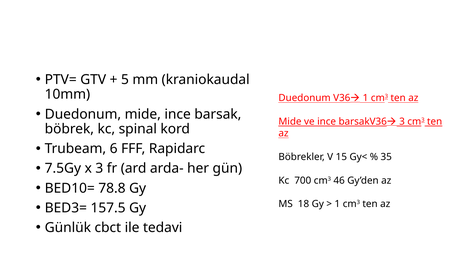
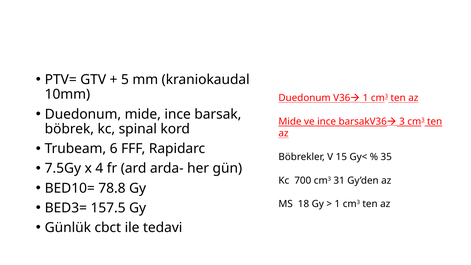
x 3: 3 -> 4 (99, 168)
46: 46 -> 31 (339, 180)
